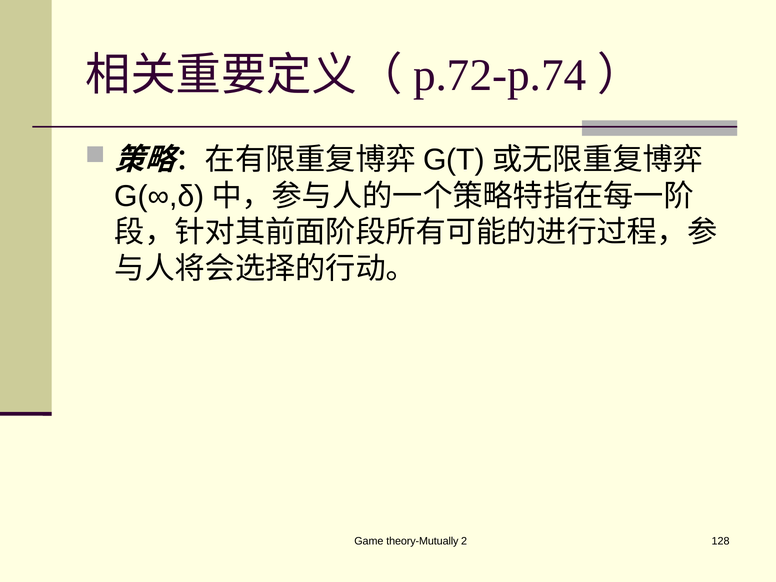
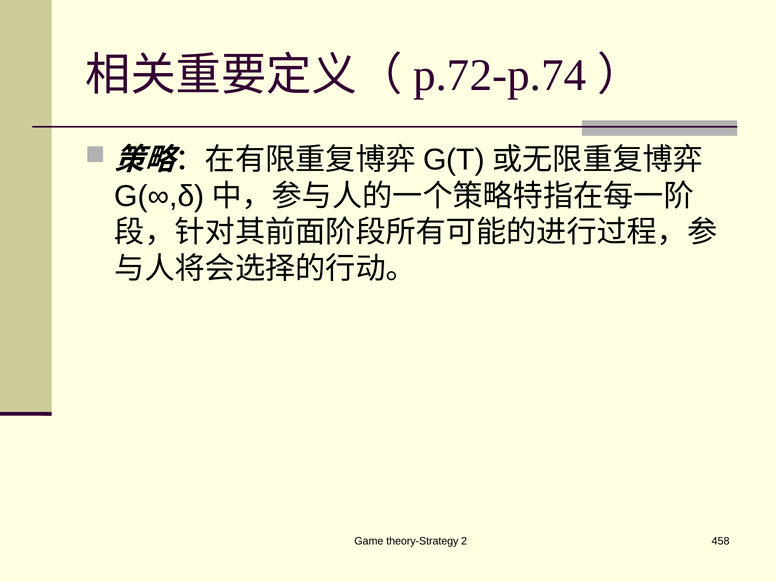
theory-Mutually: theory-Mutually -> theory-Strategy (422, 541)
128: 128 -> 458 (721, 541)
